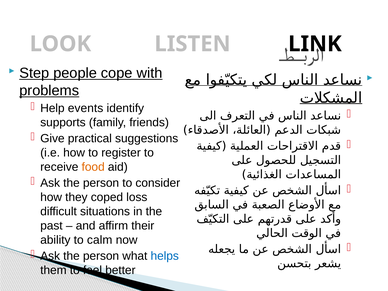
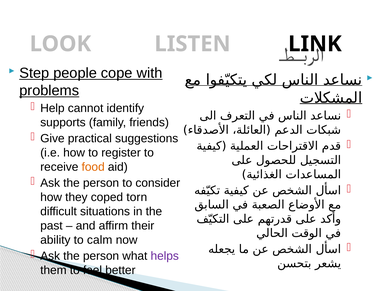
events: events -> cannot (86, 108)
loss: loss -> torn (137, 197)
helps colour: blue -> purple (165, 256)
